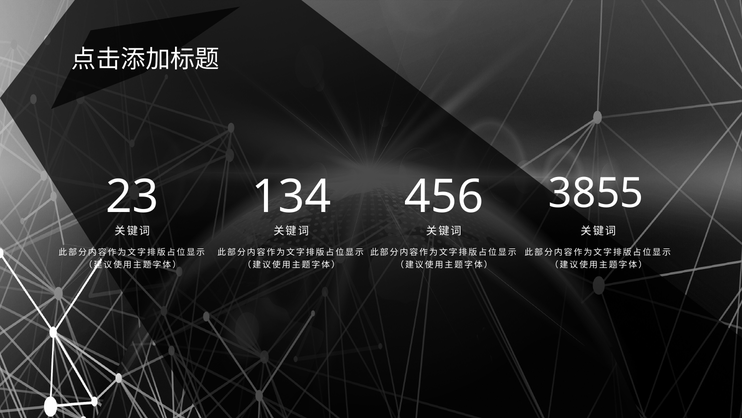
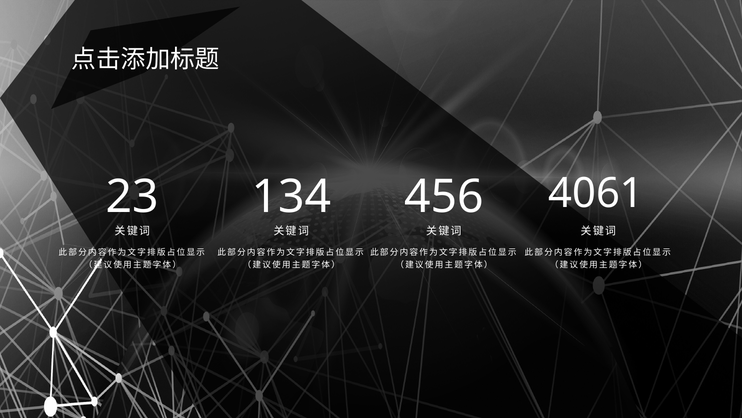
3855: 3855 -> 4061 (596, 193)
